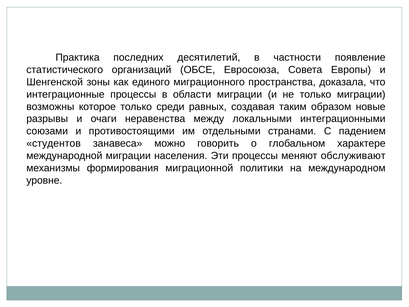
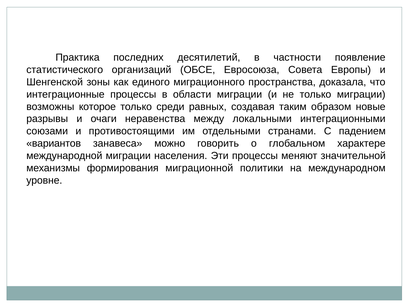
студентов: студентов -> вариантов (54, 143)
обслуживают: обслуживают -> значительной (353, 156)
